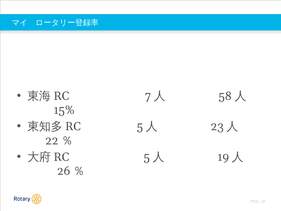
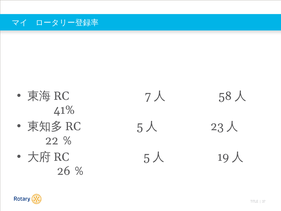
15%: 15% -> 41% (64, 110)
